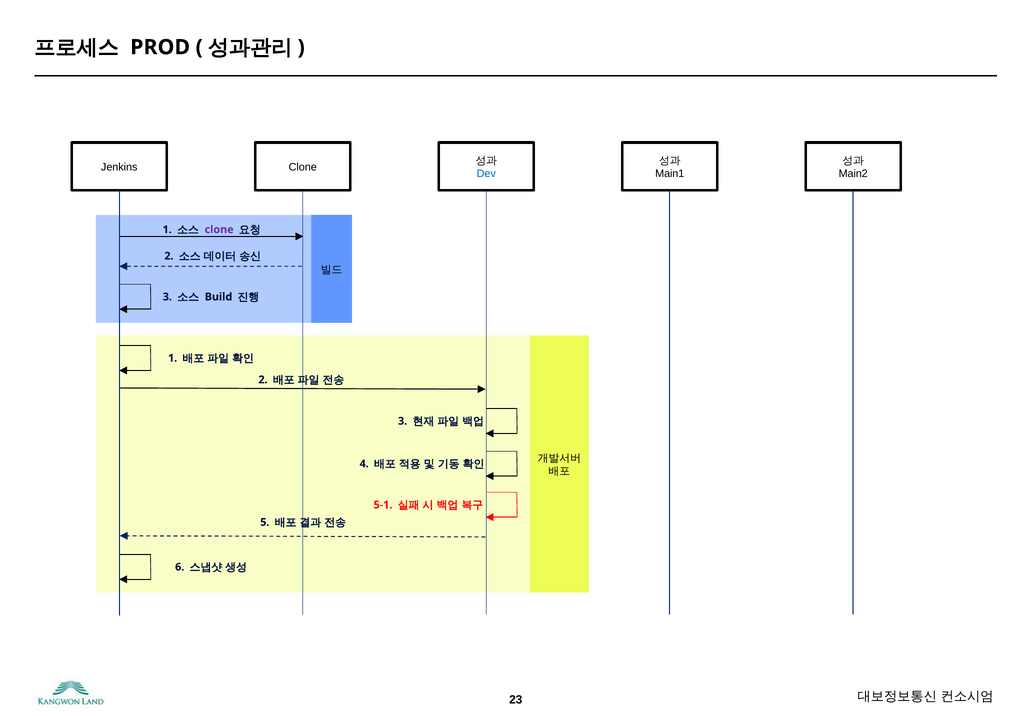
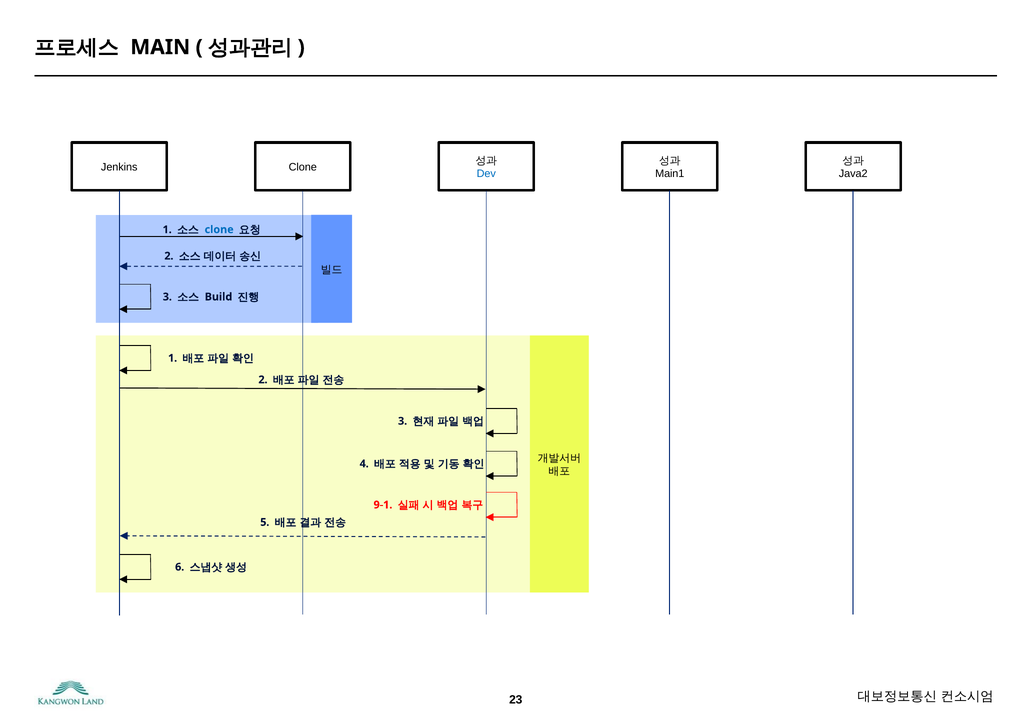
PROD: PROD -> MAIN (160, 47)
Main2: Main2 -> Java2 (853, 174)
clone colour: purple -> blue (219, 230)
5-1: 5-1 -> 9-1 (383, 505)
